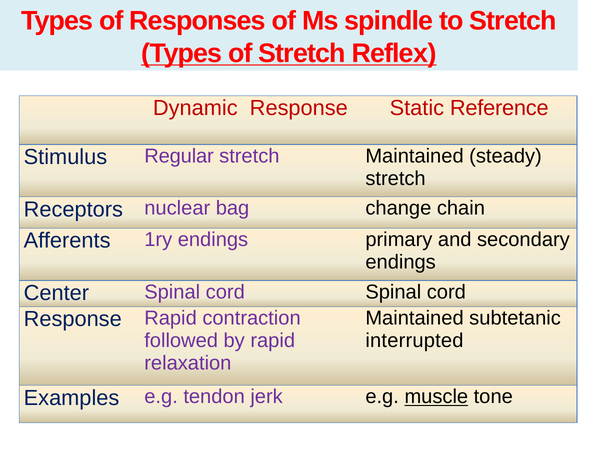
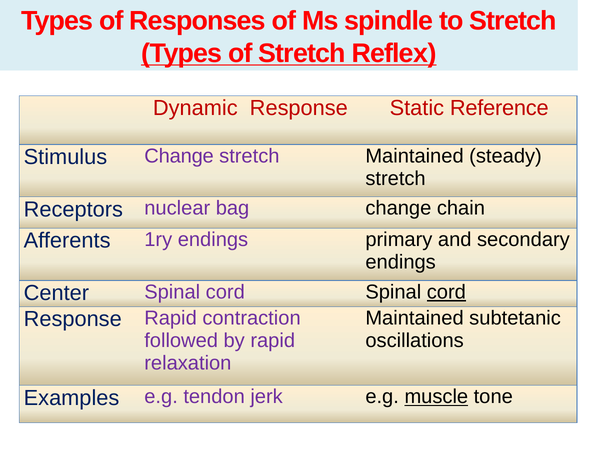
Stimulus Regular: Regular -> Change (179, 156)
cord underline: none -> present (446, 292)
interrupted: interrupted -> oscillations (415, 340)
